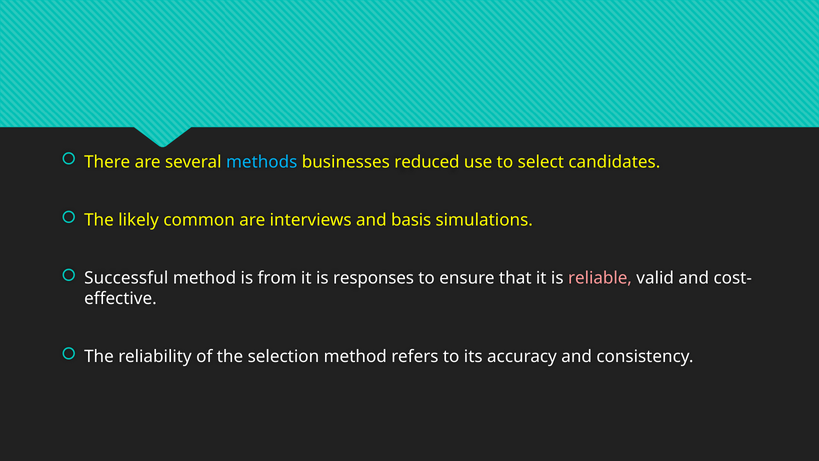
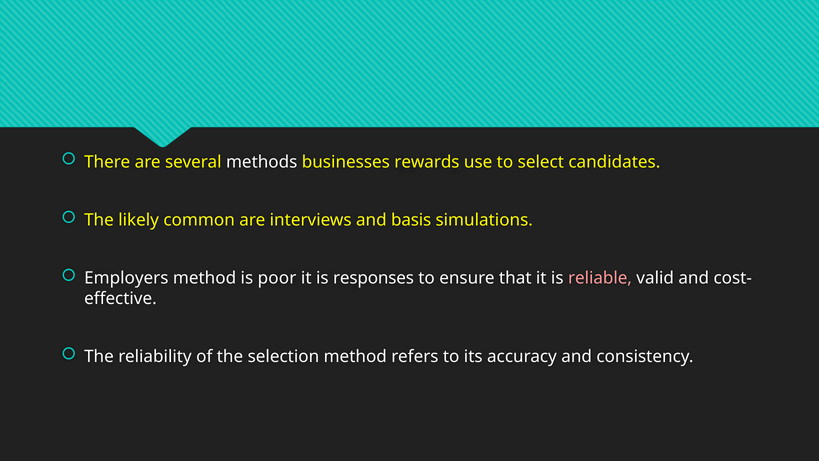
methods colour: light blue -> white (262, 162)
reduced: reduced -> rewards (427, 162)
Successful: Successful -> Employers (126, 278)
from: from -> poor (277, 278)
